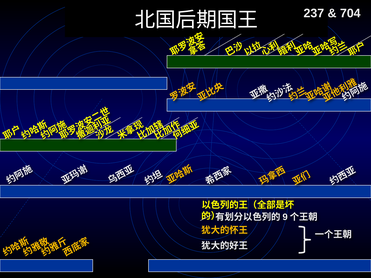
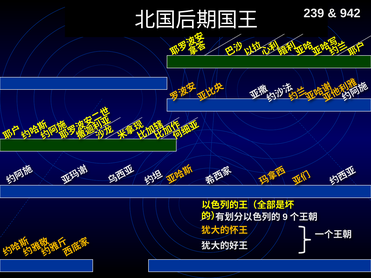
237: 237 -> 239 (314, 13)
704: 704 -> 942 (350, 13)
